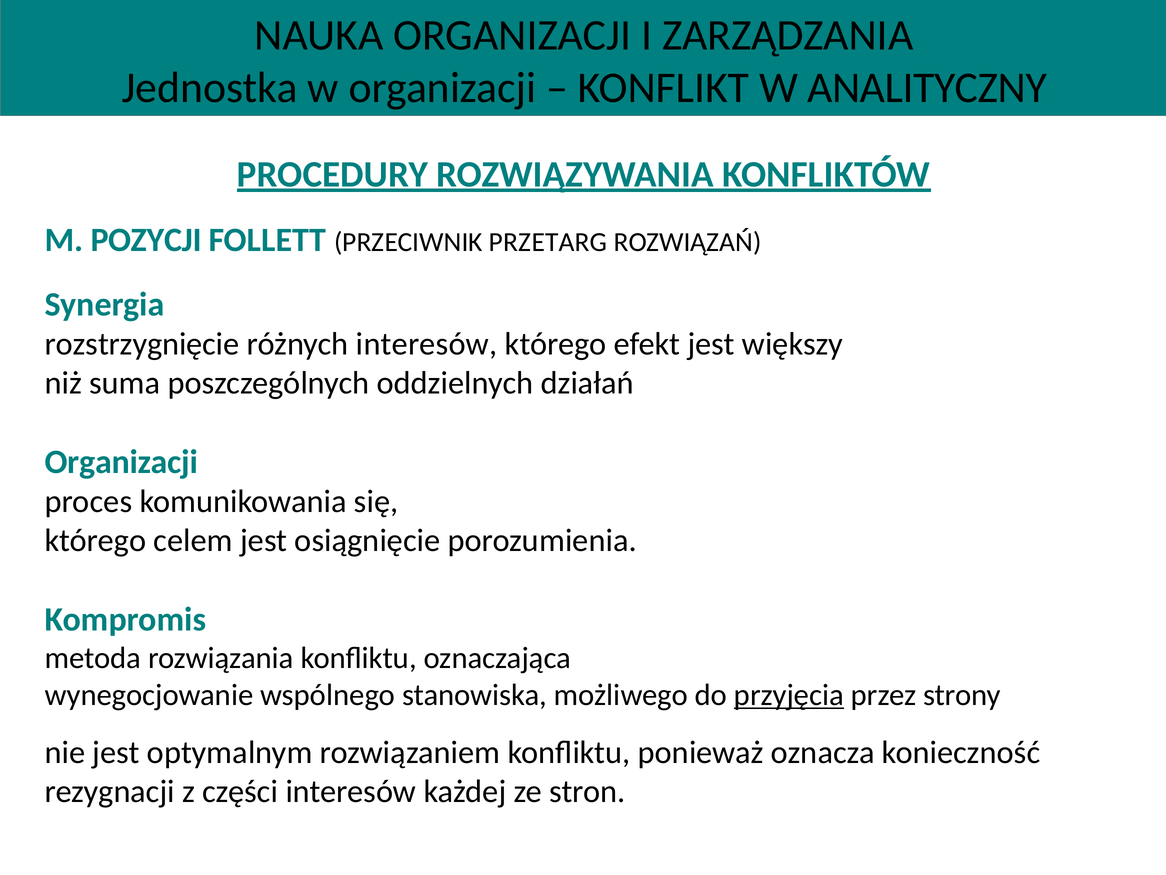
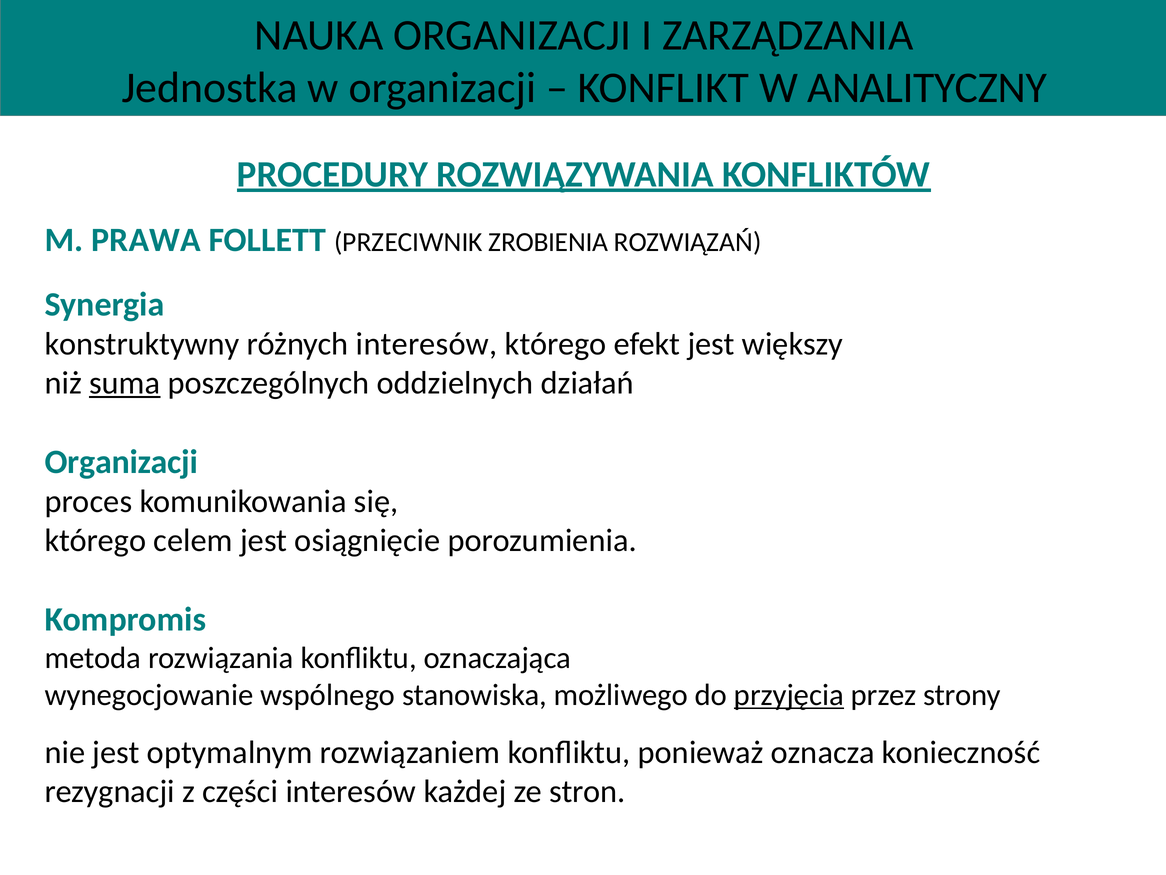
POZYCJI: POZYCJI -> PRAWA (146, 240)
PRZETARG: PRZETARG -> ZROBIENIA (548, 242)
rozstrzygnięcie: rozstrzygnięcie -> konstruktywny (142, 344)
suma underline: none -> present (125, 383)
